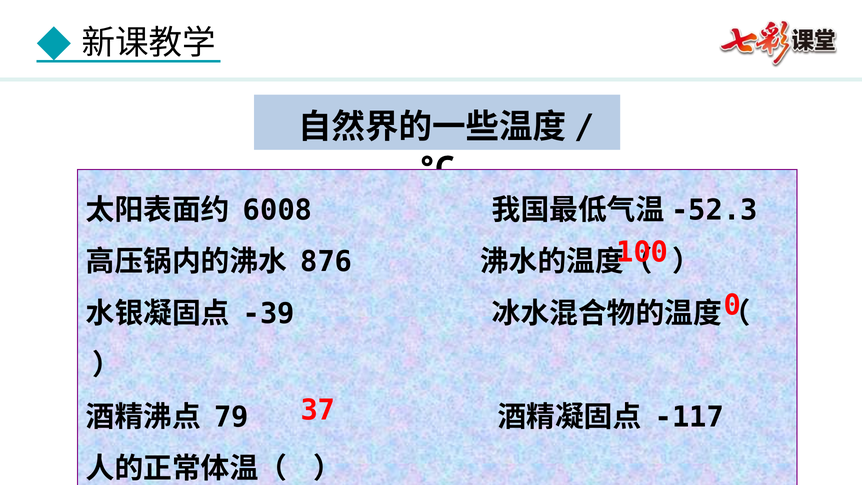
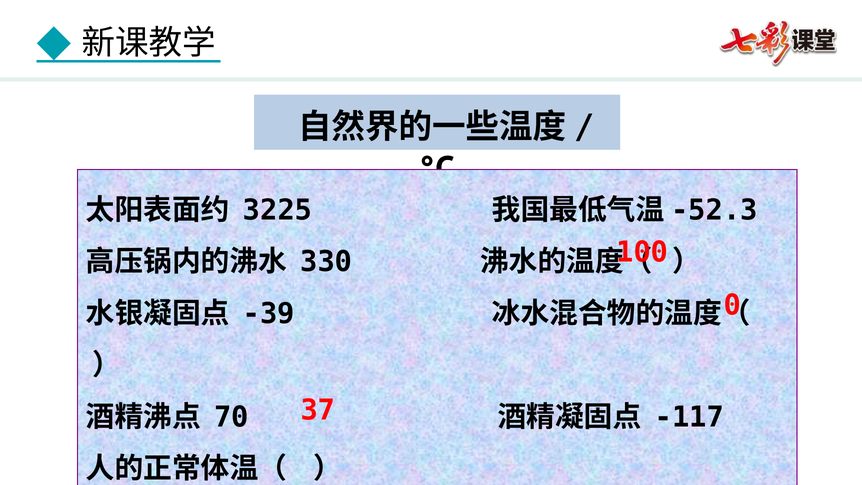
6008: 6008 -> 3225 (278, 210)
876: 876 -> 330 (326, 262)
79: 79 -> 70 (231, 417)
